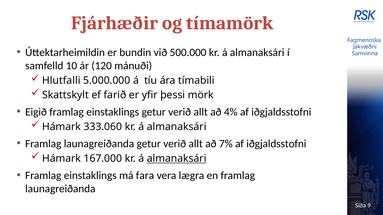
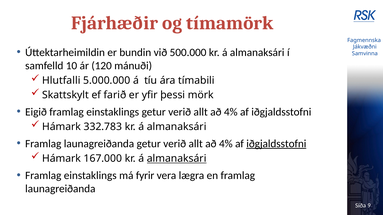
333.060: 333.060 -> 332.783 (103, 127)
7%: 7% -> 4% (226, 144)
iðgjaldsstofni underline: none -> present (276, 144)
fara: fara -> fyrir (145, 176)
